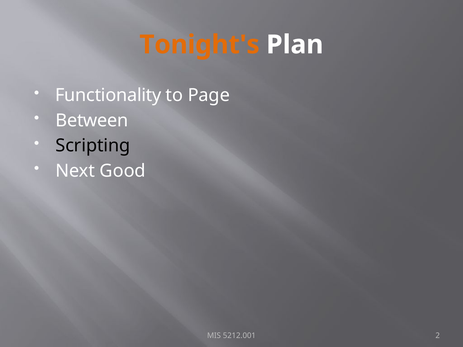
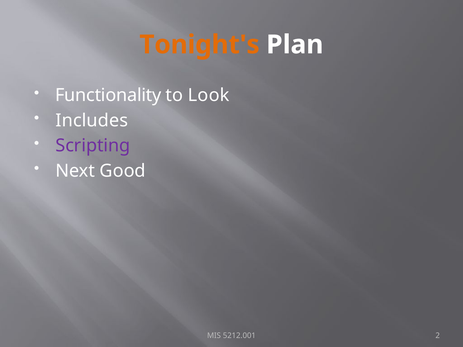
Page: Page -> Look (209, 95)
Between: Between -> Includes (92, 121)
Scripting colour: black -> purple (93, 146)
